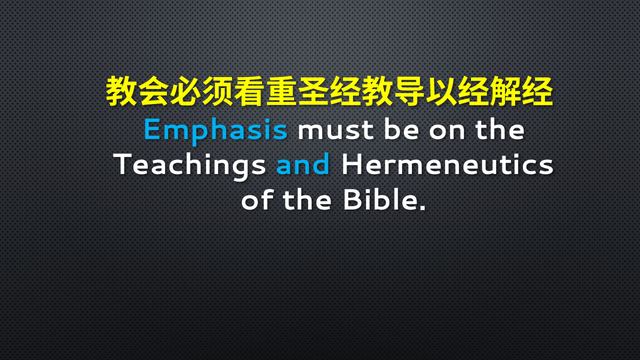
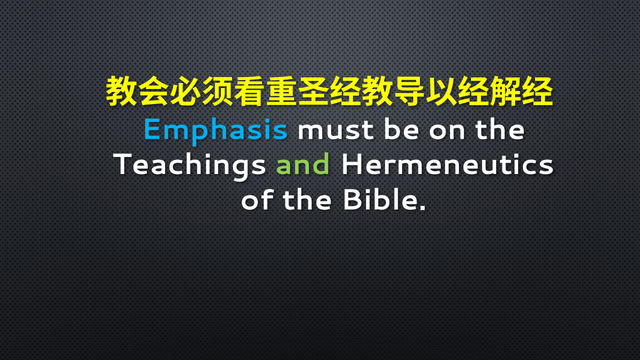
and colour: light blue -> light green (303, 165)
